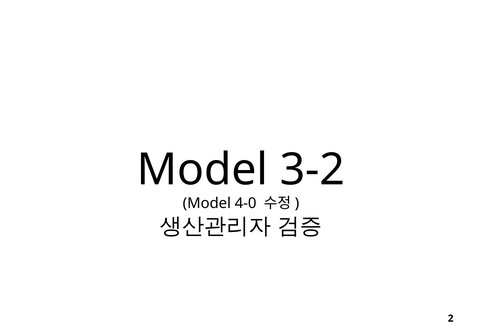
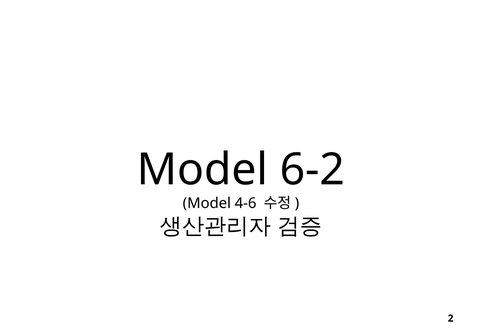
3-2: 3-2 -> 6-2 (312, 170)
4-0: 4-0 -> 4-6 (246, 203)
